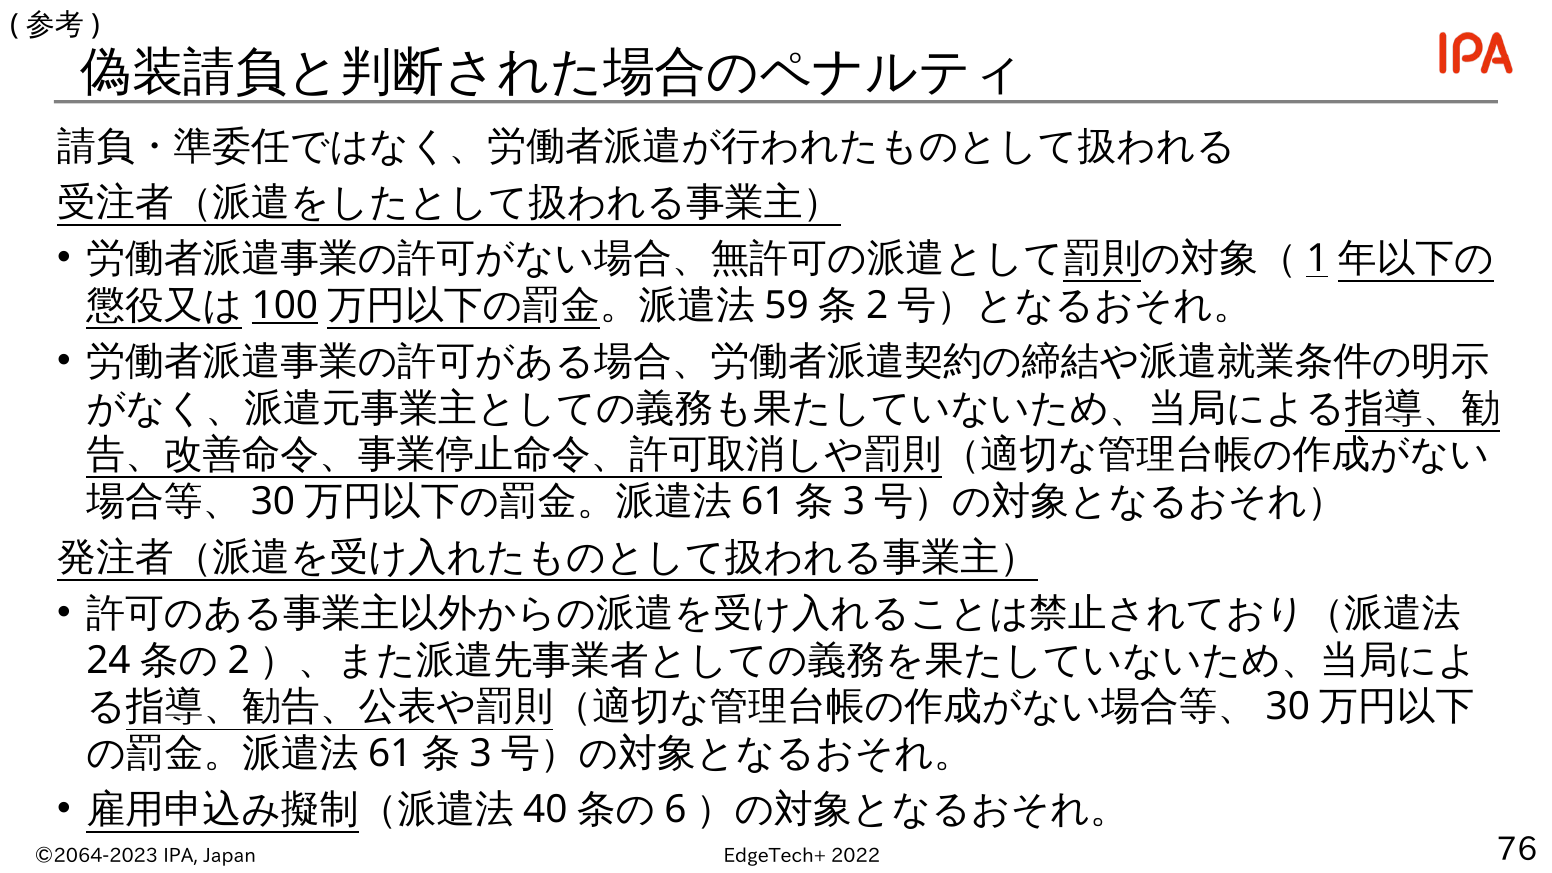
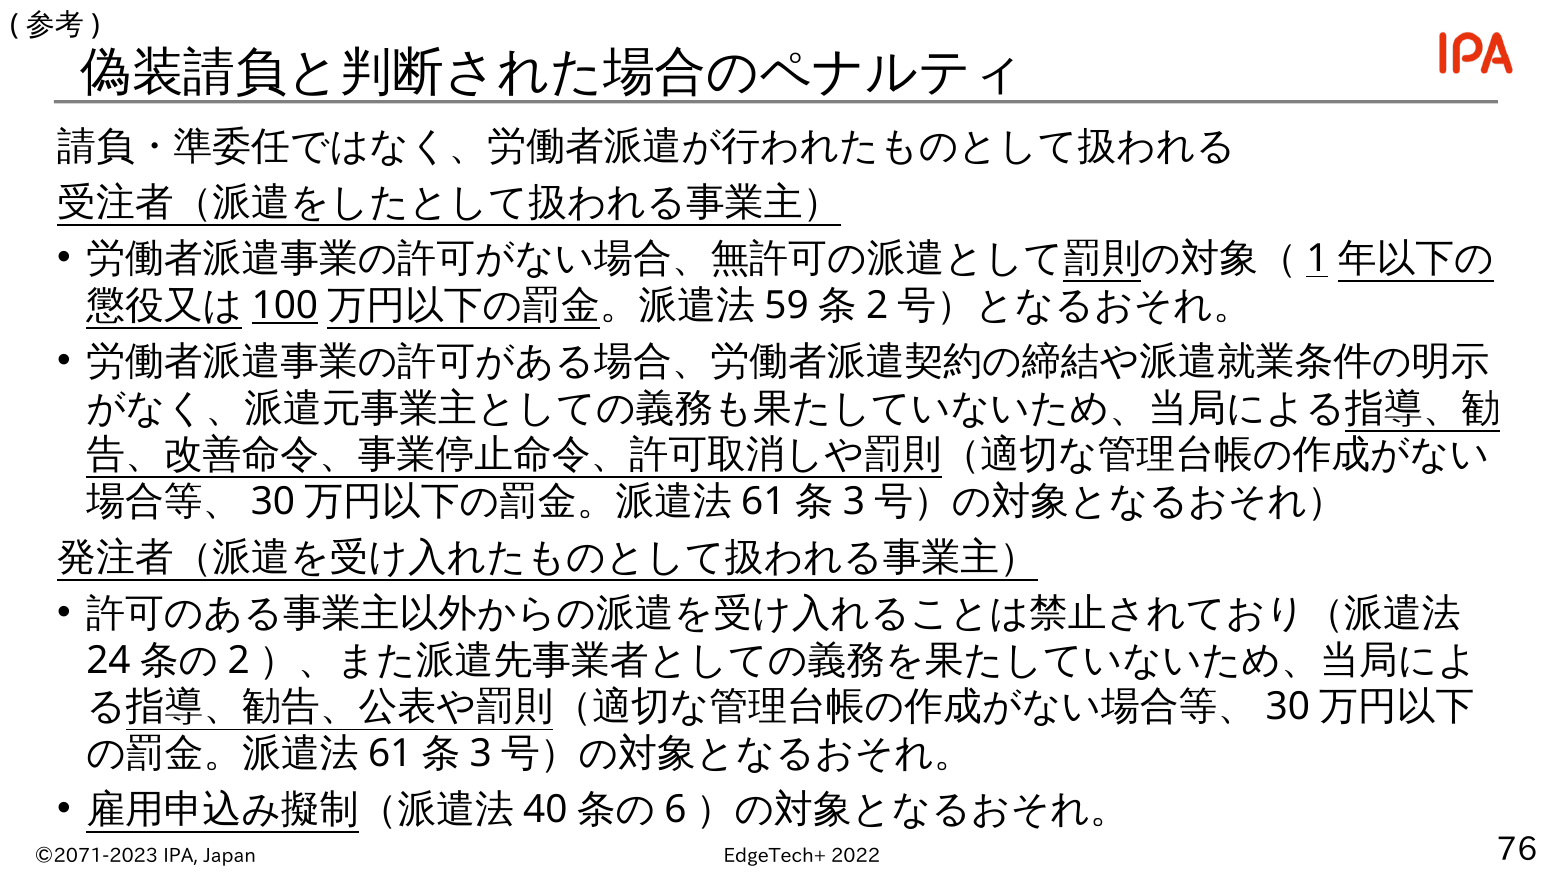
©2064-2023: ©2064-2023 -> ©2071-2023 (96, 856)
